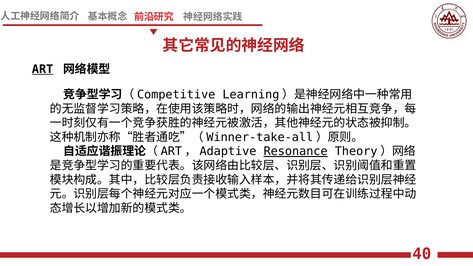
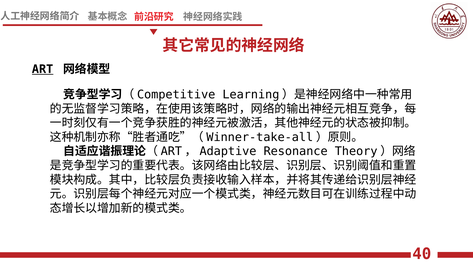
Resonance underline: present -> none (296, 151)
